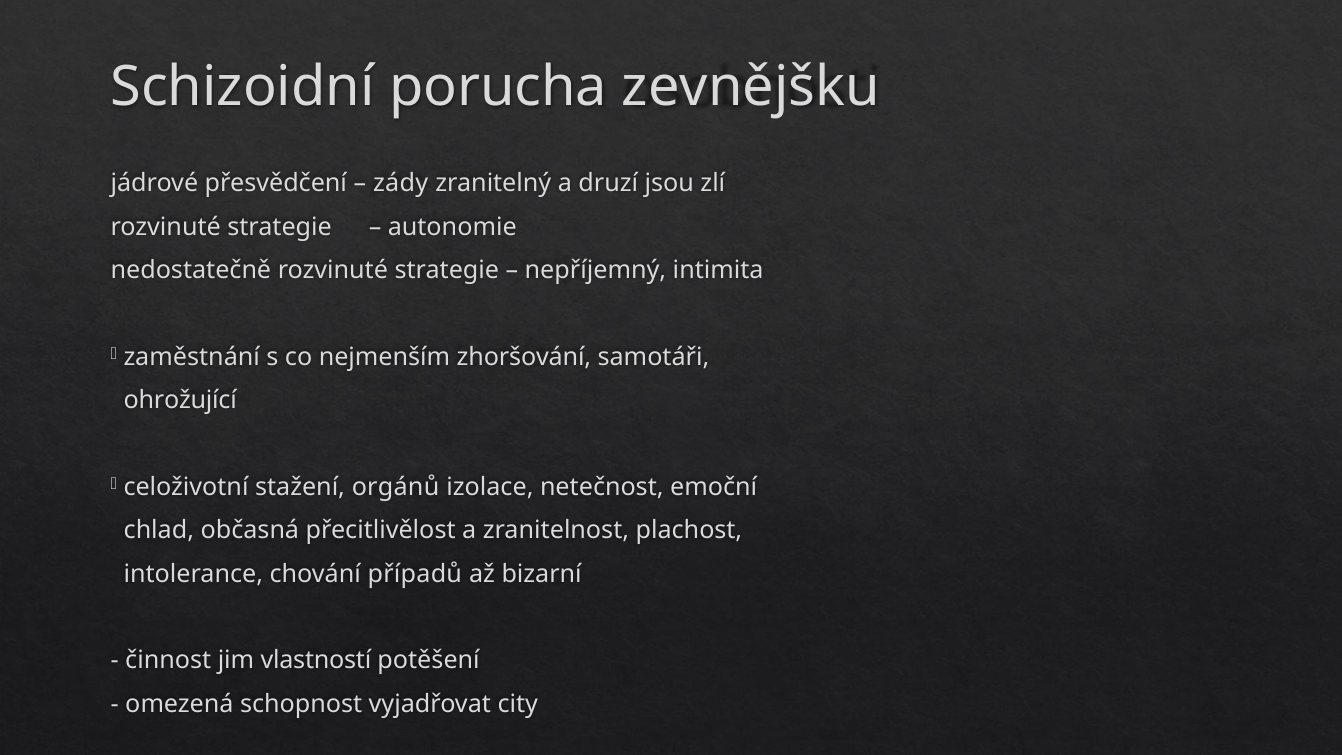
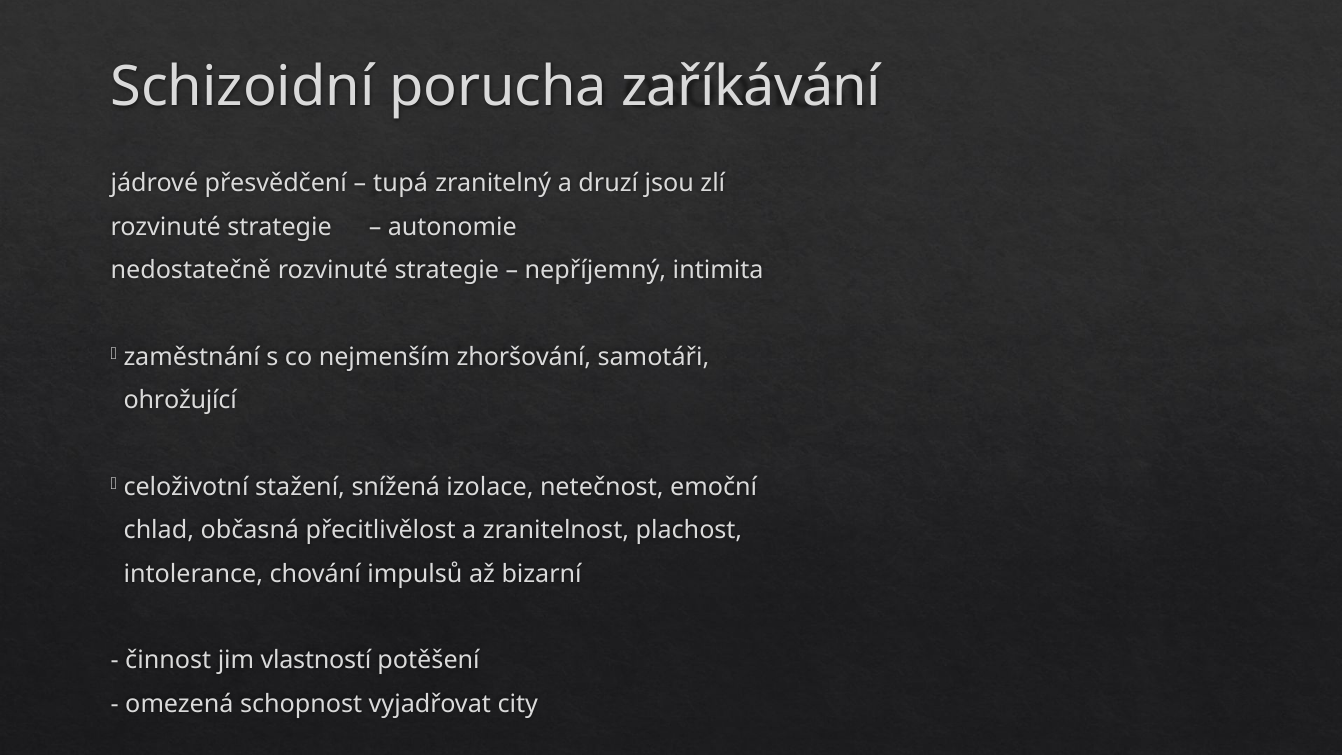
zevnějšku: zevnějšku -> zaříkávání (751, 87)
zády: zády -> tupá (401, 183)
orgánů: orgánů -> snížená (396, 487)
případů: případů -> impulsů (415, 574)
